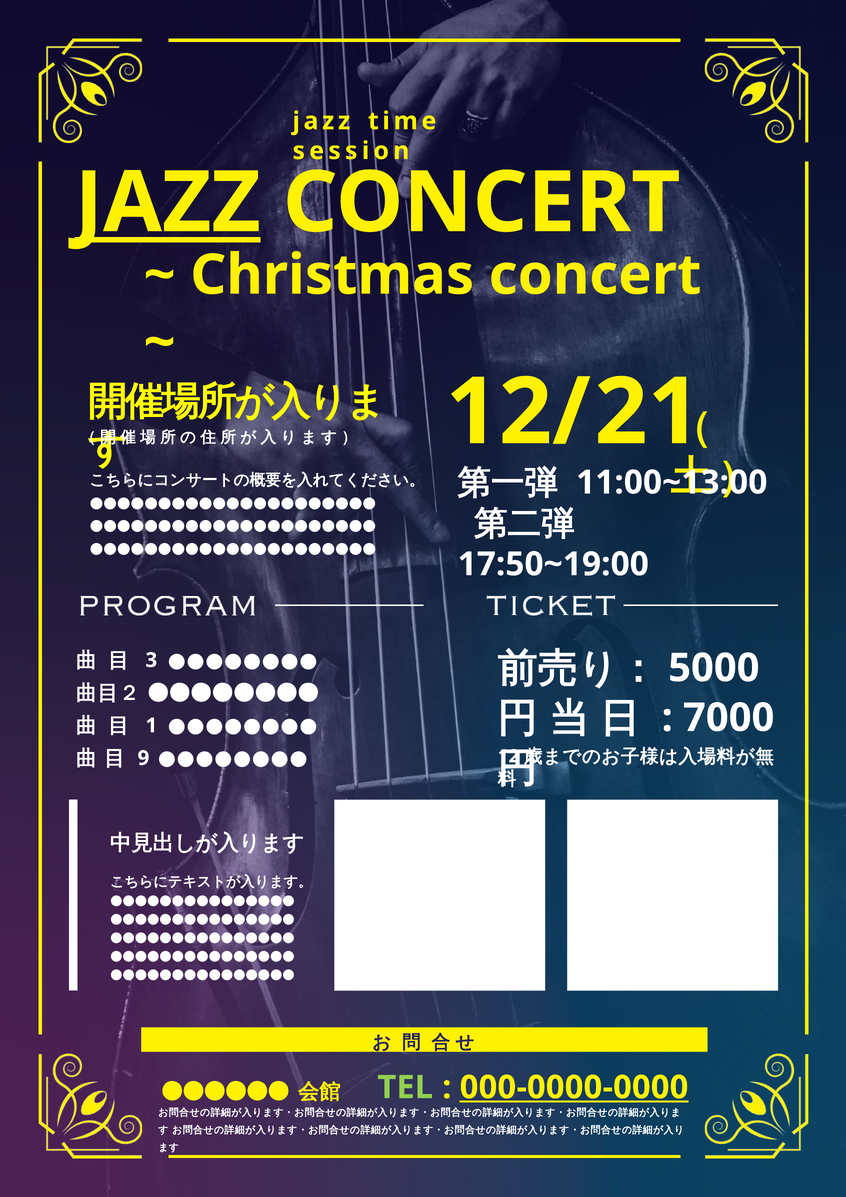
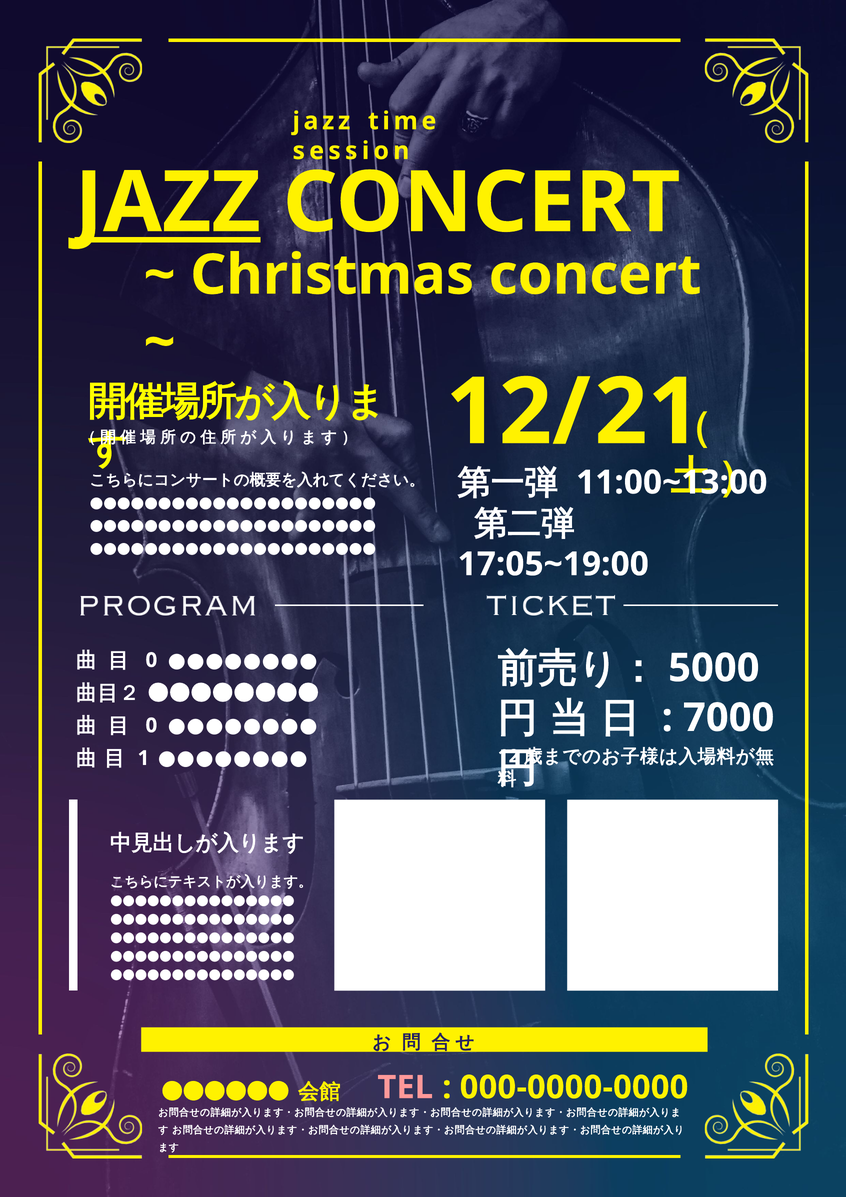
17:50~19:00: 17:50~19:00 -> 17:05~19:00 (553, 564)
3: 3 -> 0 (151, 660)
1: 1 -> 0 (151, 726)
9: 9 -> 1 (143, 758)
TEL colour: light green -> pink (405, 1088)
000-0000-0000 underline: present -> none (574, 1088)
